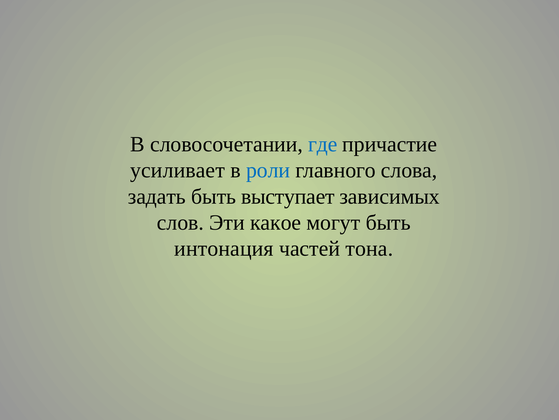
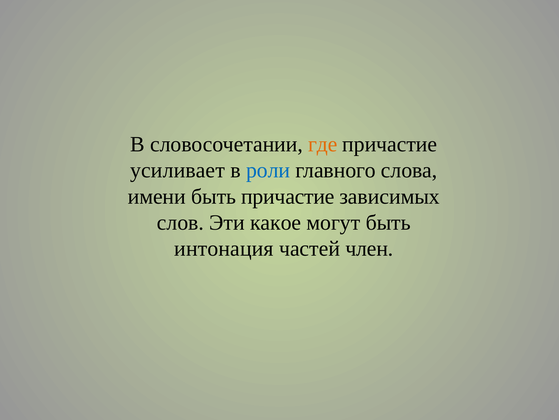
где colour: blue -> orange (323, 144)
задать: задать -> имени (157, 196)
быть выступает: выступает -> причастие (288, 196)
тона: тона -> член (369, 248)
